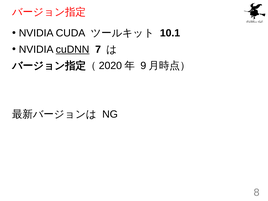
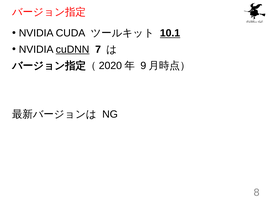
10.1 underline: none -> present (170, 33)
